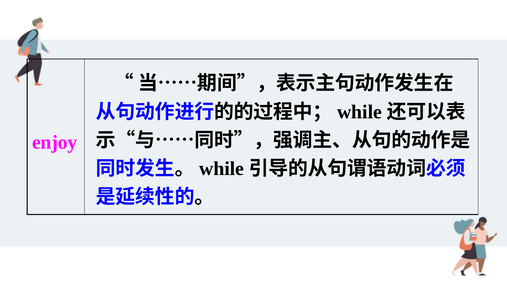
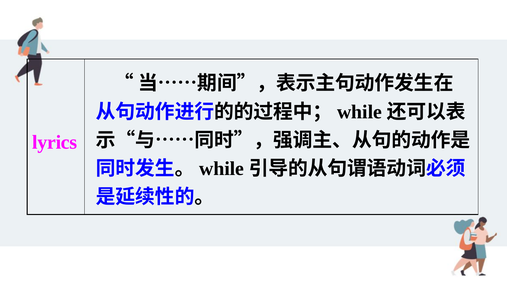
enjoy: enjoy -> lyrics (55, 142)
